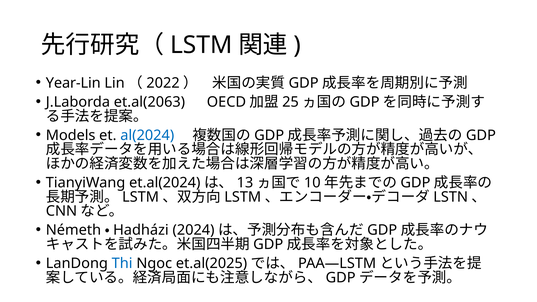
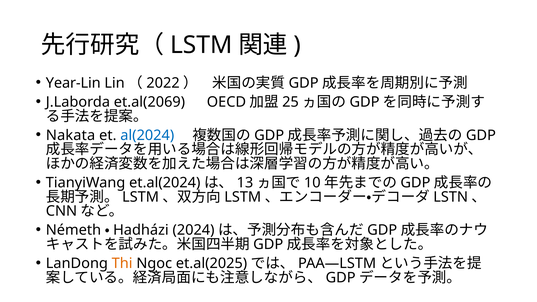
et.al(2063: et.al(2063 -> et.al(2069 (149, 102)
Models: Models -> Nakata (71, 135)
Thi colour: blue -> orange (122, 264)
